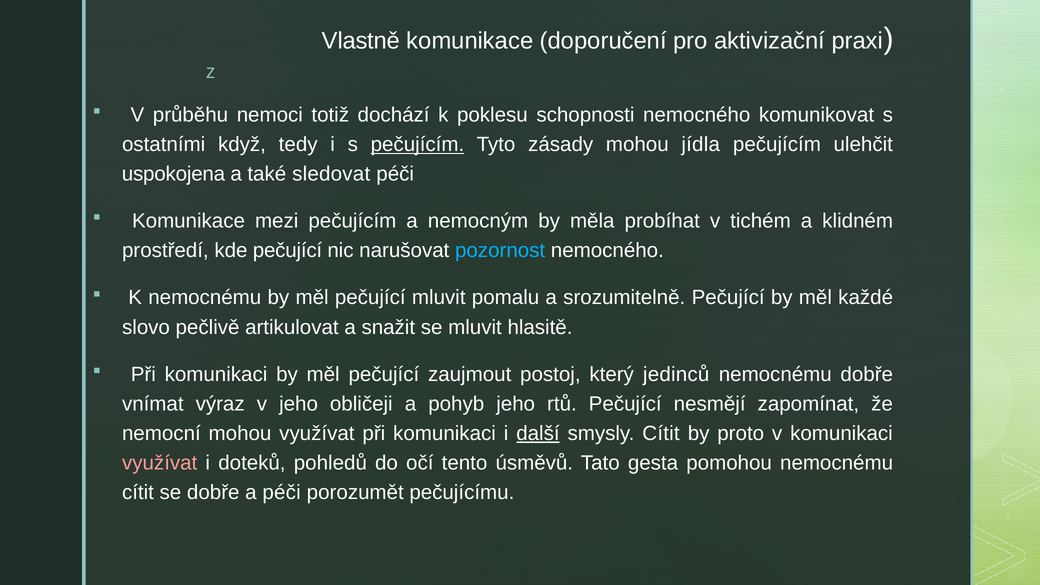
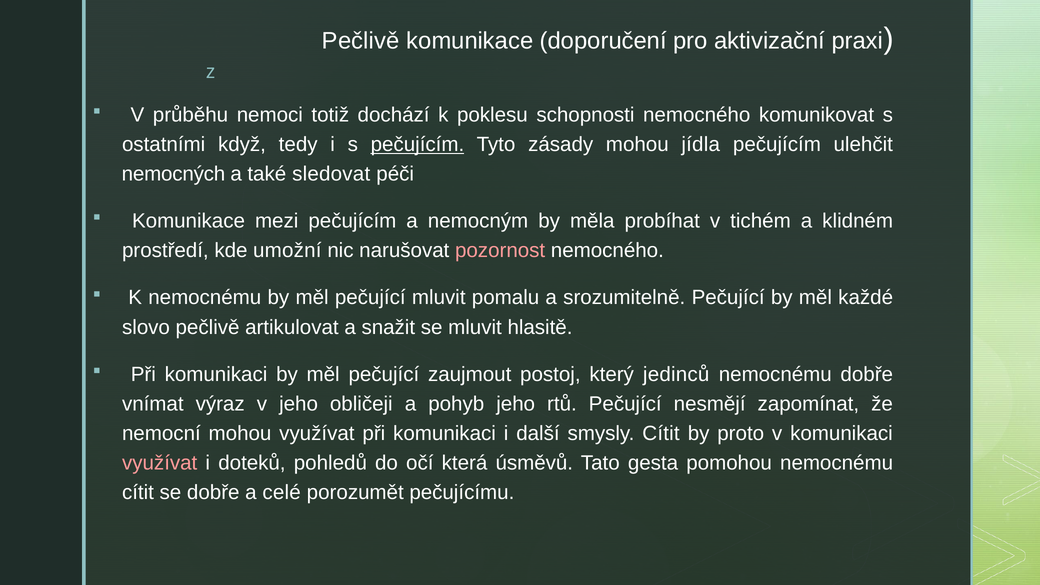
Vlastně: Vlastně -> Pečlivě (361, 41)
uspokojena: uspokojena -> nemocných (173, 174)
kde pečující: pečující -> umožní (287, 251)
pozornost colour: light blue -> pink (500, 251)
další underline: present -> none (538, 433)
tento: tento -> která (465, 463)
a péči: péči -> celé (282, 493)
